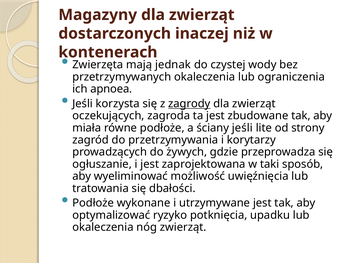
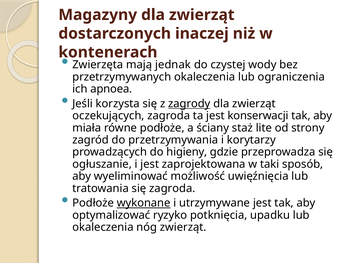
zbudowane: zbudowane -> konserwacji (258, 116)
ściany jeśli: jeśli -> staż (242, 128)
żywych: żywych -> higieny (187, 152)
się dbałości: dbałości -> zagroda (172, 188)
wykonane underline: none -> present (144, 203)
